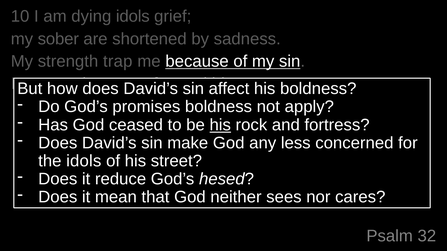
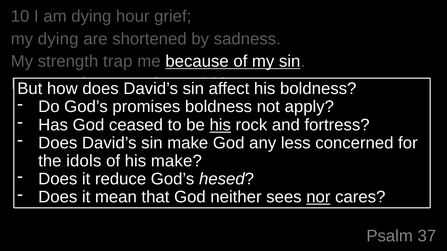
dying idols: idols -> hour (133, 16)
my sober: sober -> dying (58, 39)
his street: street -> make (176, 161)
nor underline: none -> present (318, 197)
32: 32 -> 37 (427, 237)
